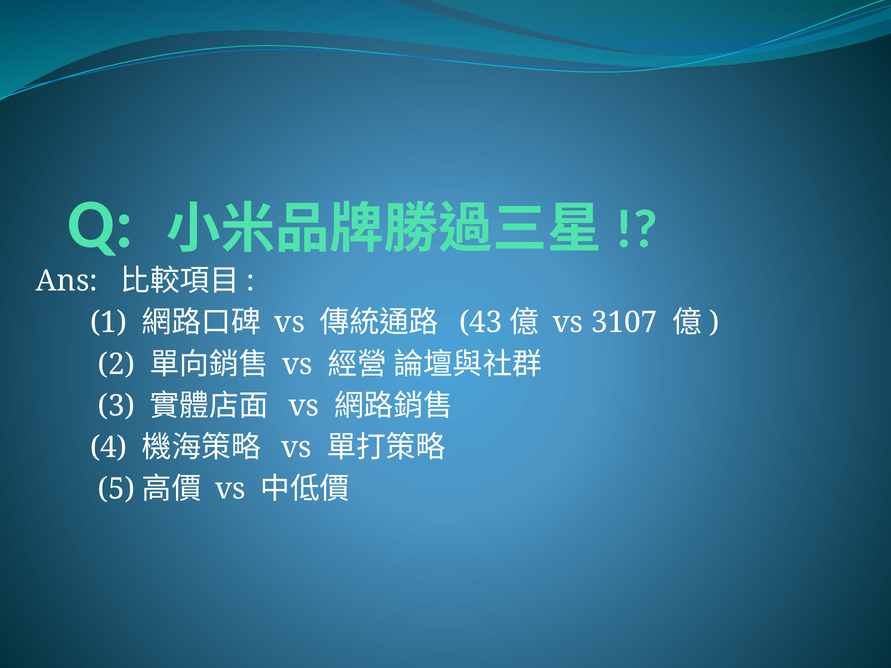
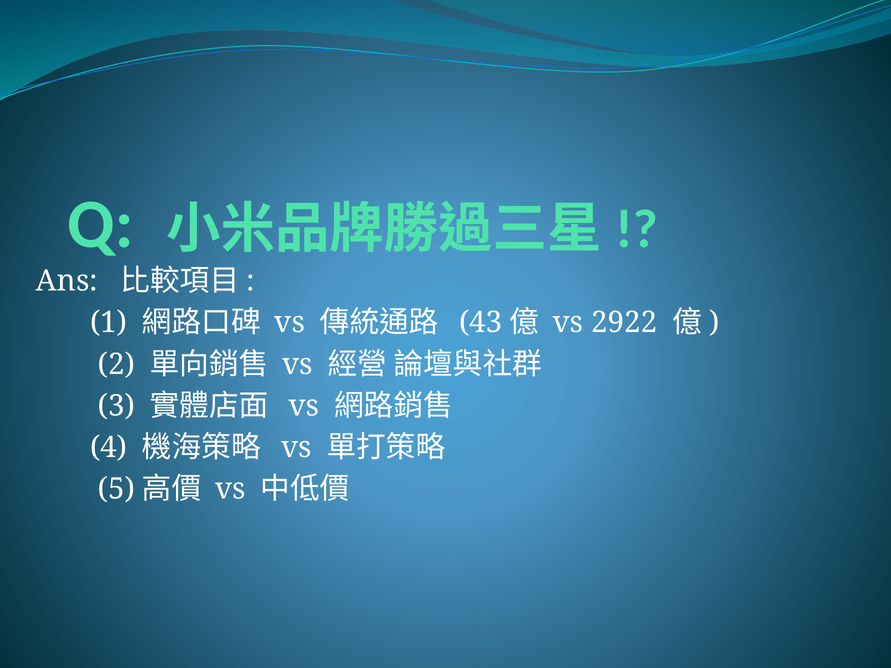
3107: 3107 -> 2922 (624, 323)
